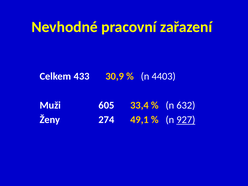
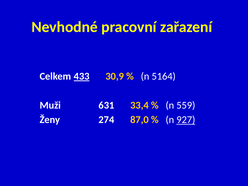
433 underline: none -> present (82, 76)
4403: 4403 -> 5164 (164, 76)
605: 605 -> 631 (106, 105)
632: 632 -> 559 (186, 105)
49,1: 49,1 -> 87,0 (140, 120)
